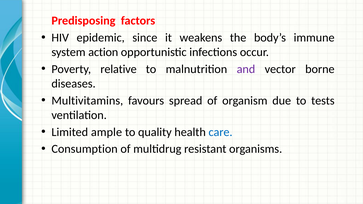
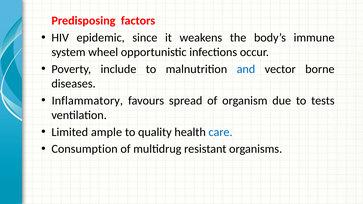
action: action -> wheel (103, 52)
relative: relative -> include (118, 69)
and colour: purple -> blue (246, 69)
Multivitamins: Multivitamins -> Inflammatory (87, 101)
